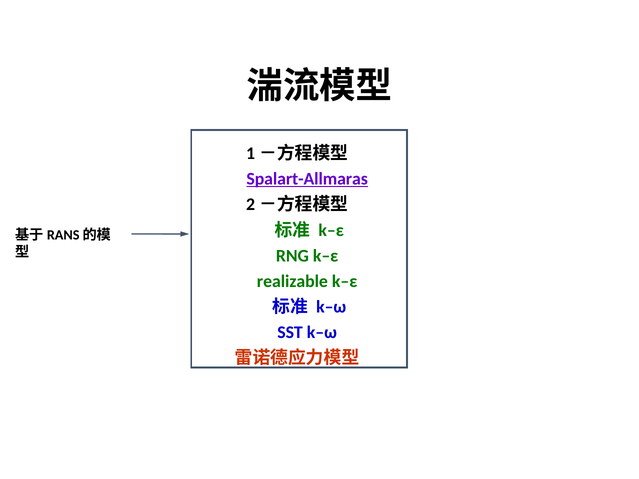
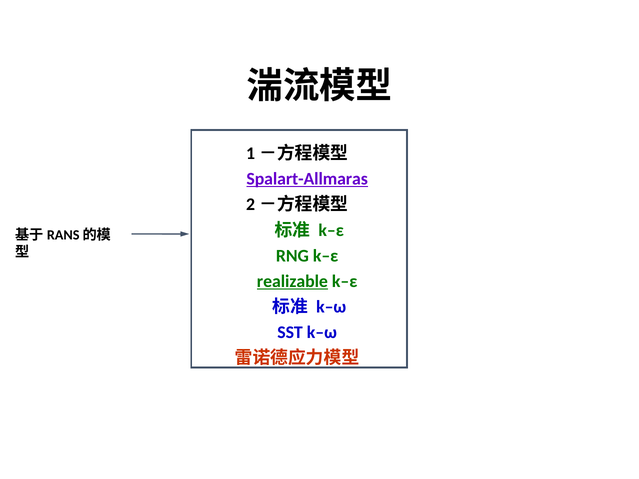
realizable underline: none -> present (292, 281)
